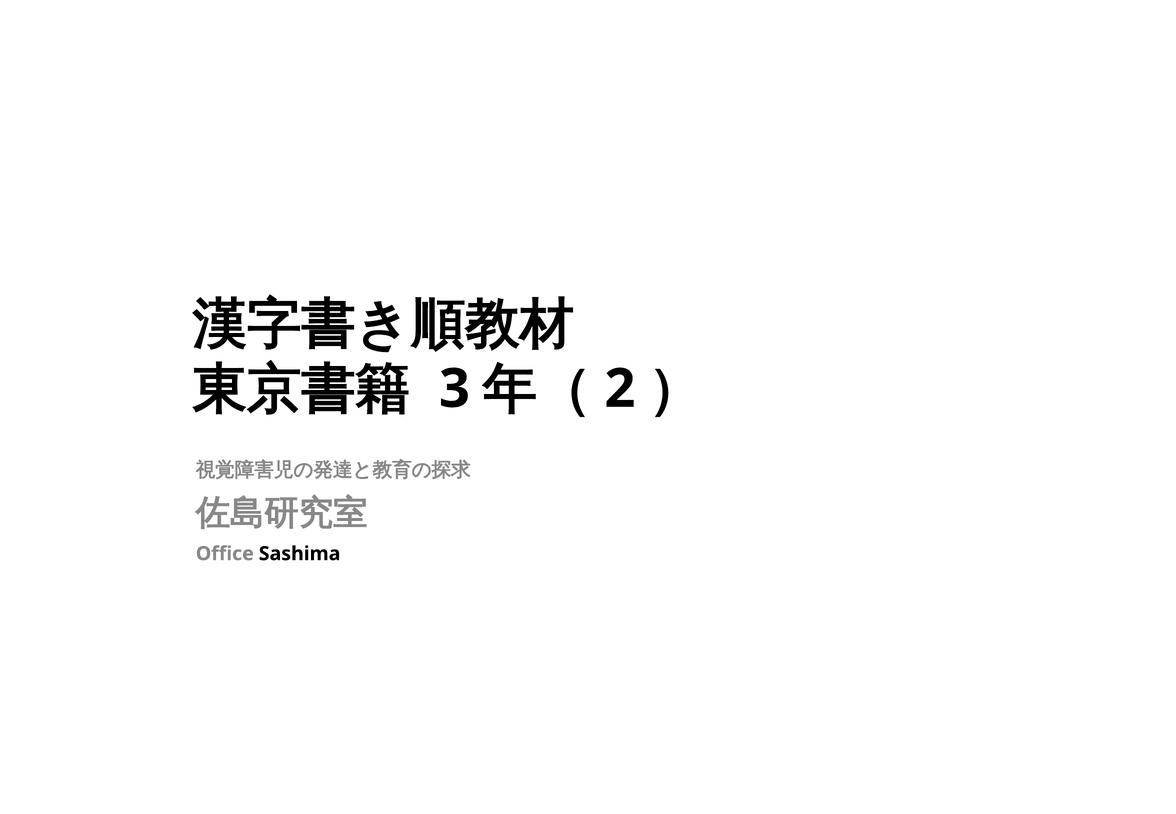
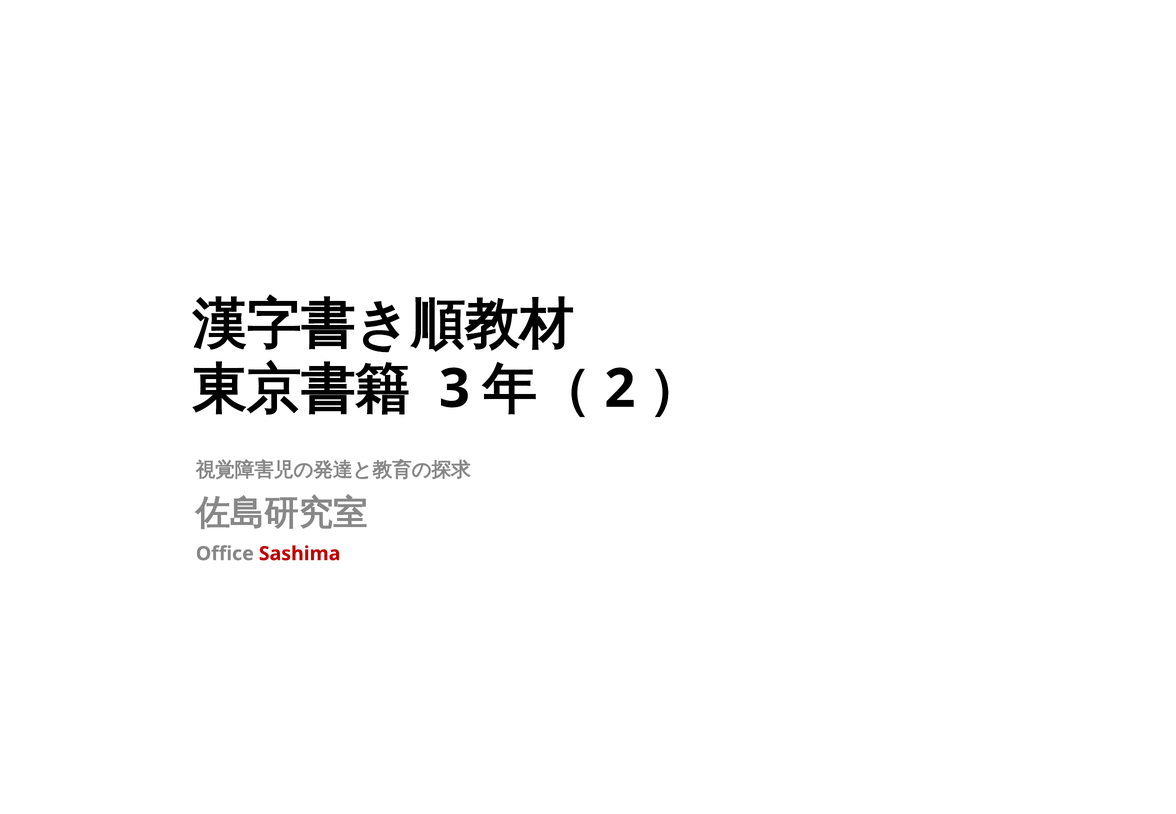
Sashima colour: black -> red (300, 554)
